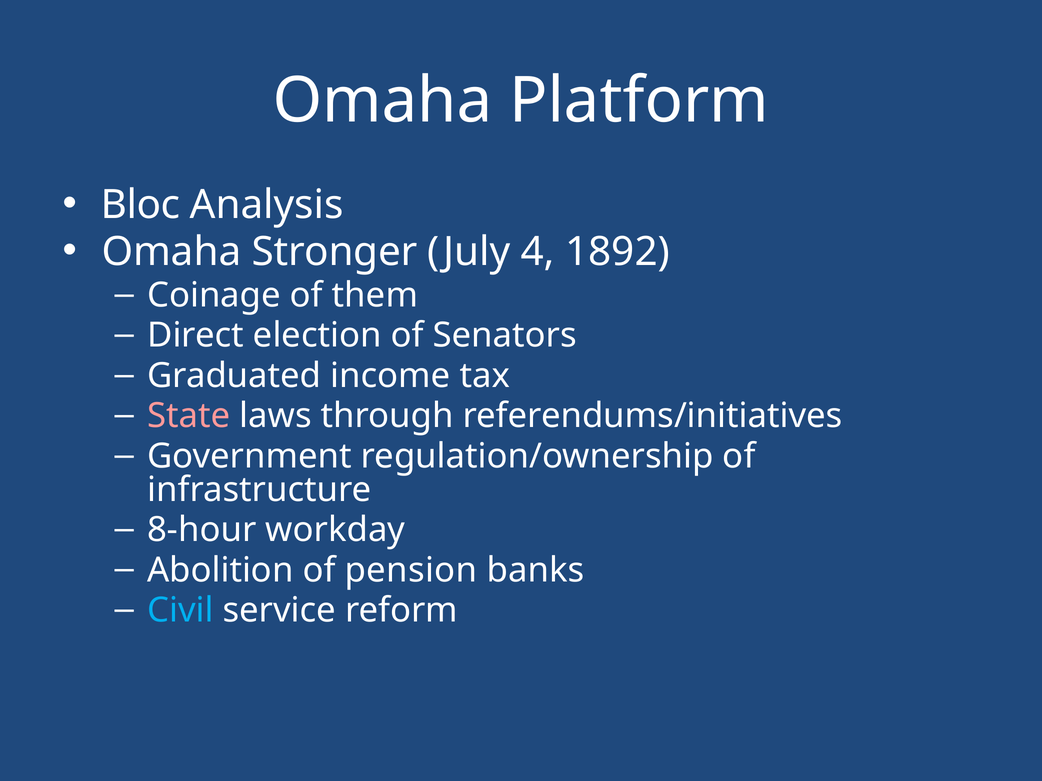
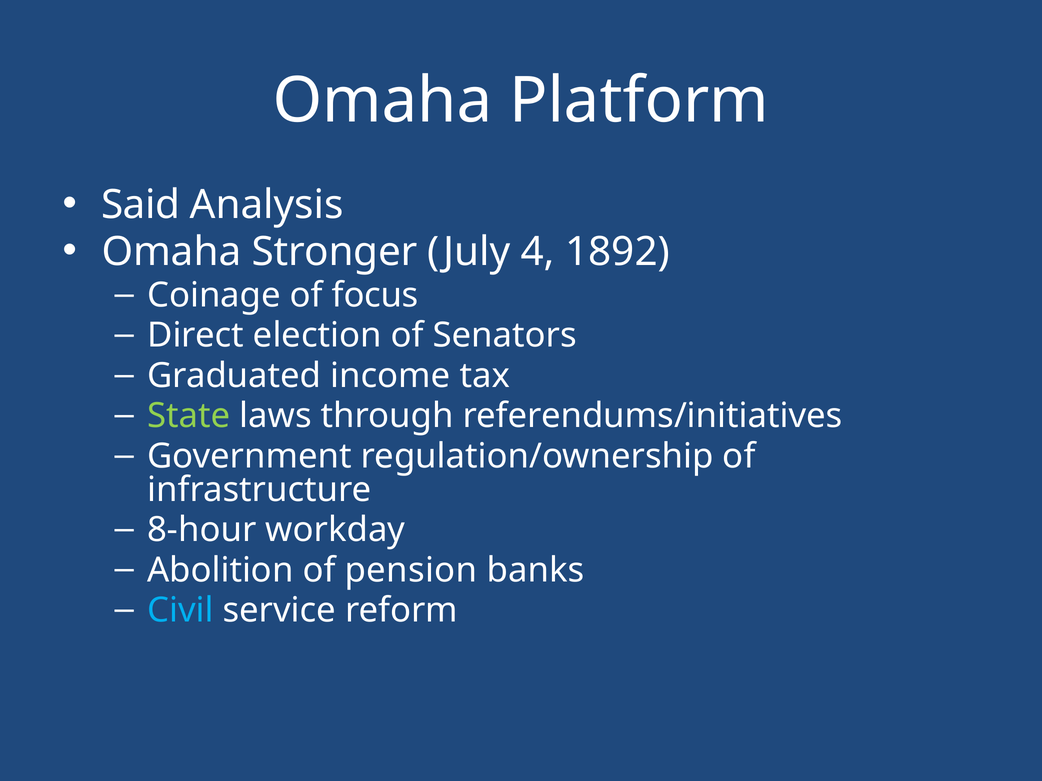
Bloc: Bloc -> Said (141, 205)
them: them -> focus (375, 295)
State colour: pink -> light green (189, 416)
